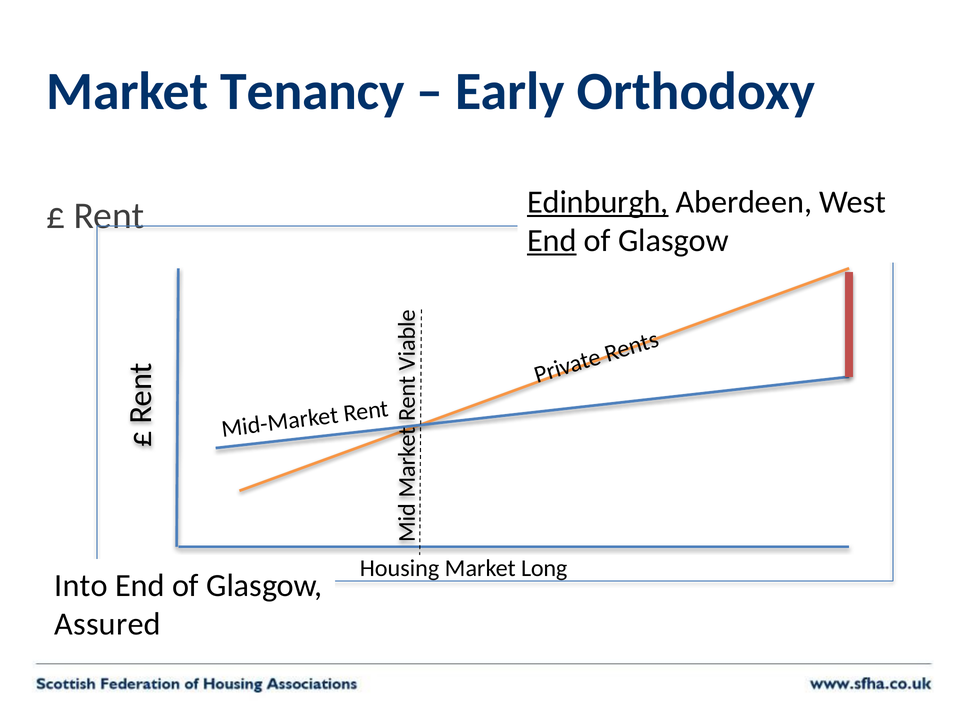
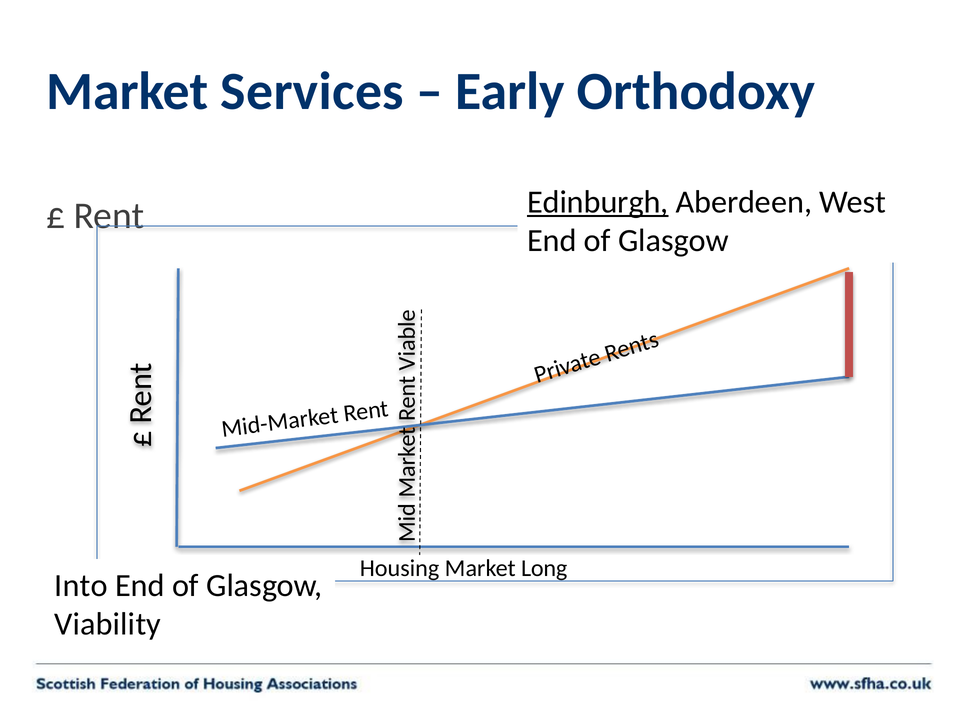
Tenancy: Tenancy -> Services (312, 91)
End underline: present -> none (552, 241)
Assured: Assured -> Viability (108, 624)
